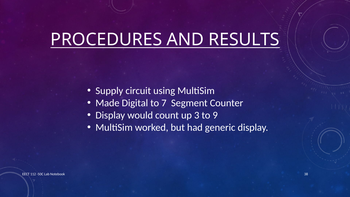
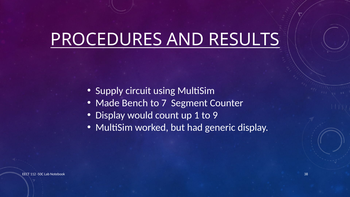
Digital: Digital -> Bench (135, 103)
3: 3 -> 1 (197, 115)
